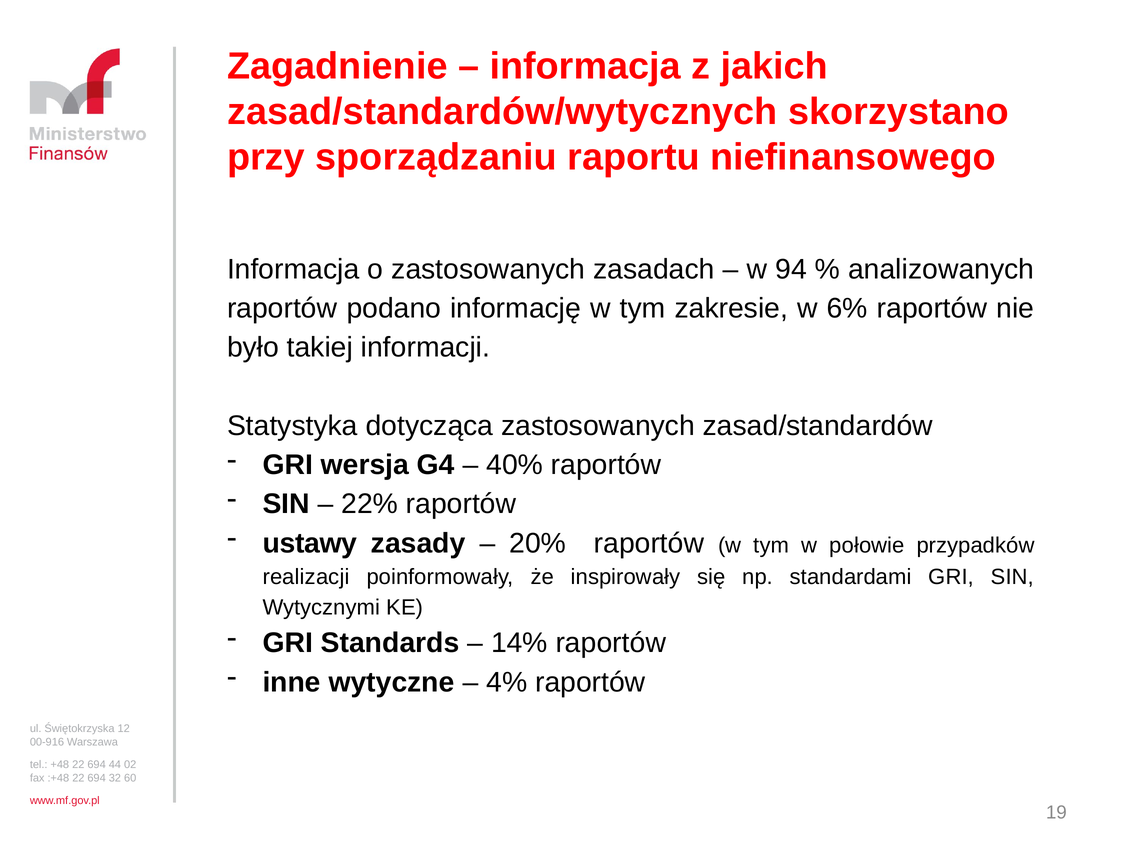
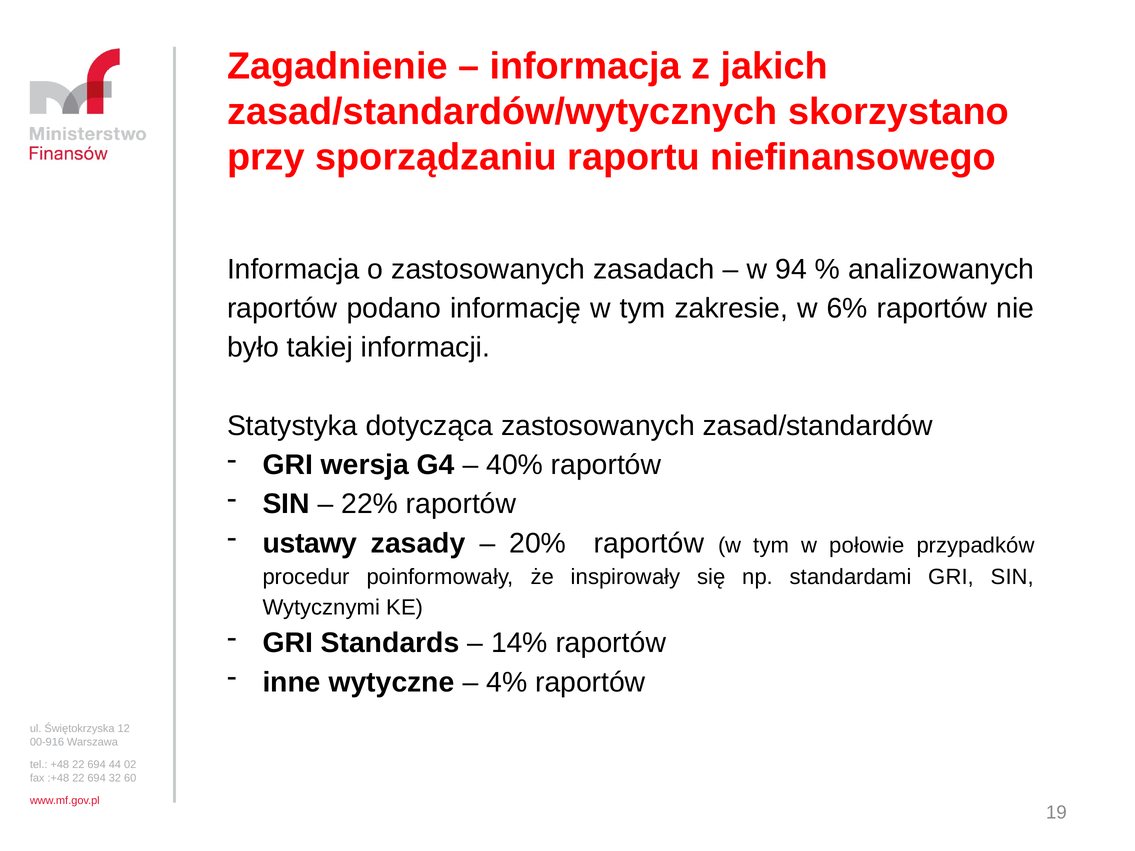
realizacji: realizacji -> procedur (306, 577)
